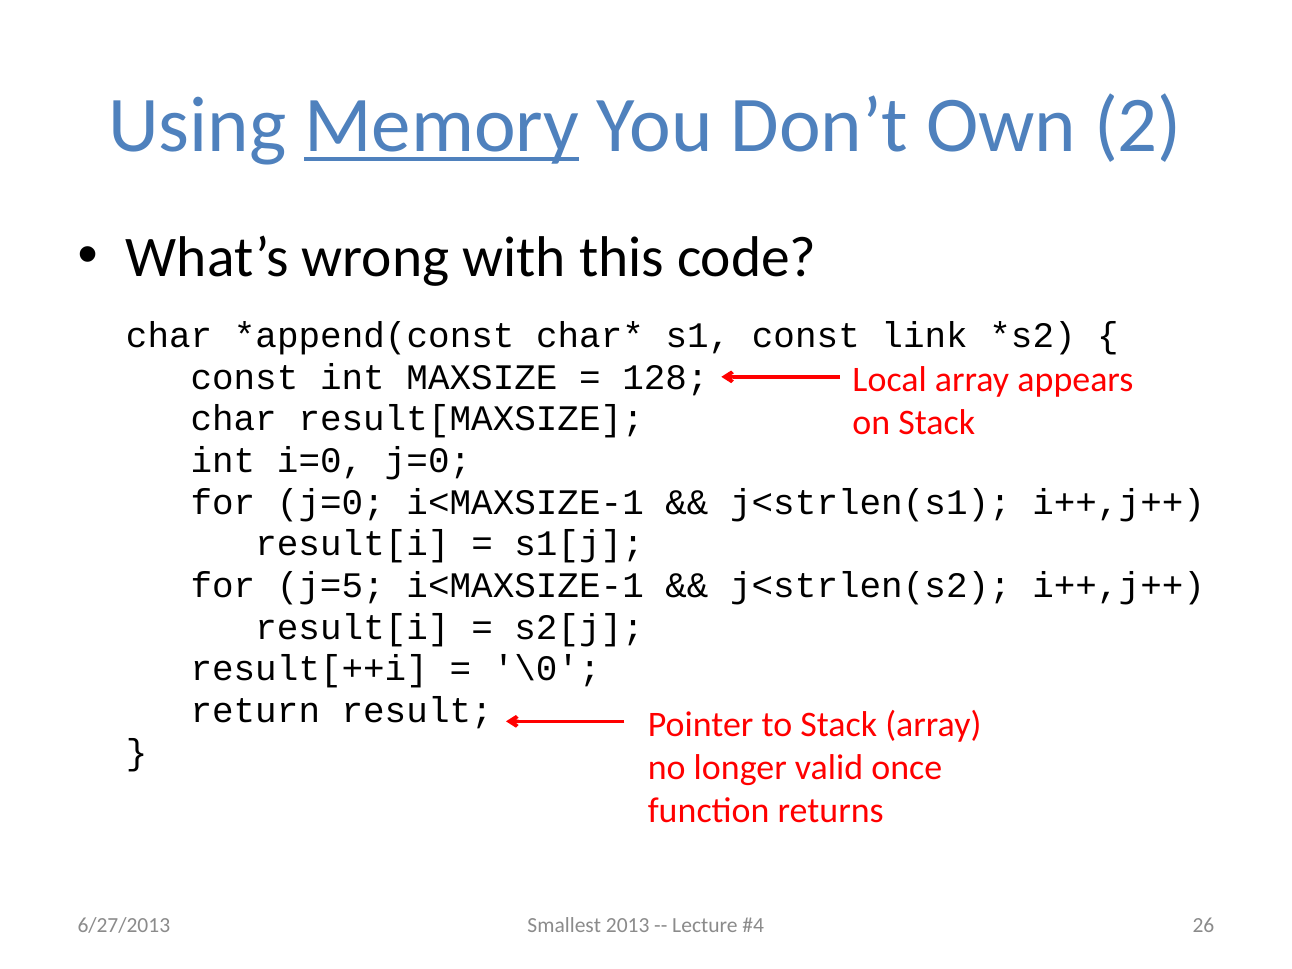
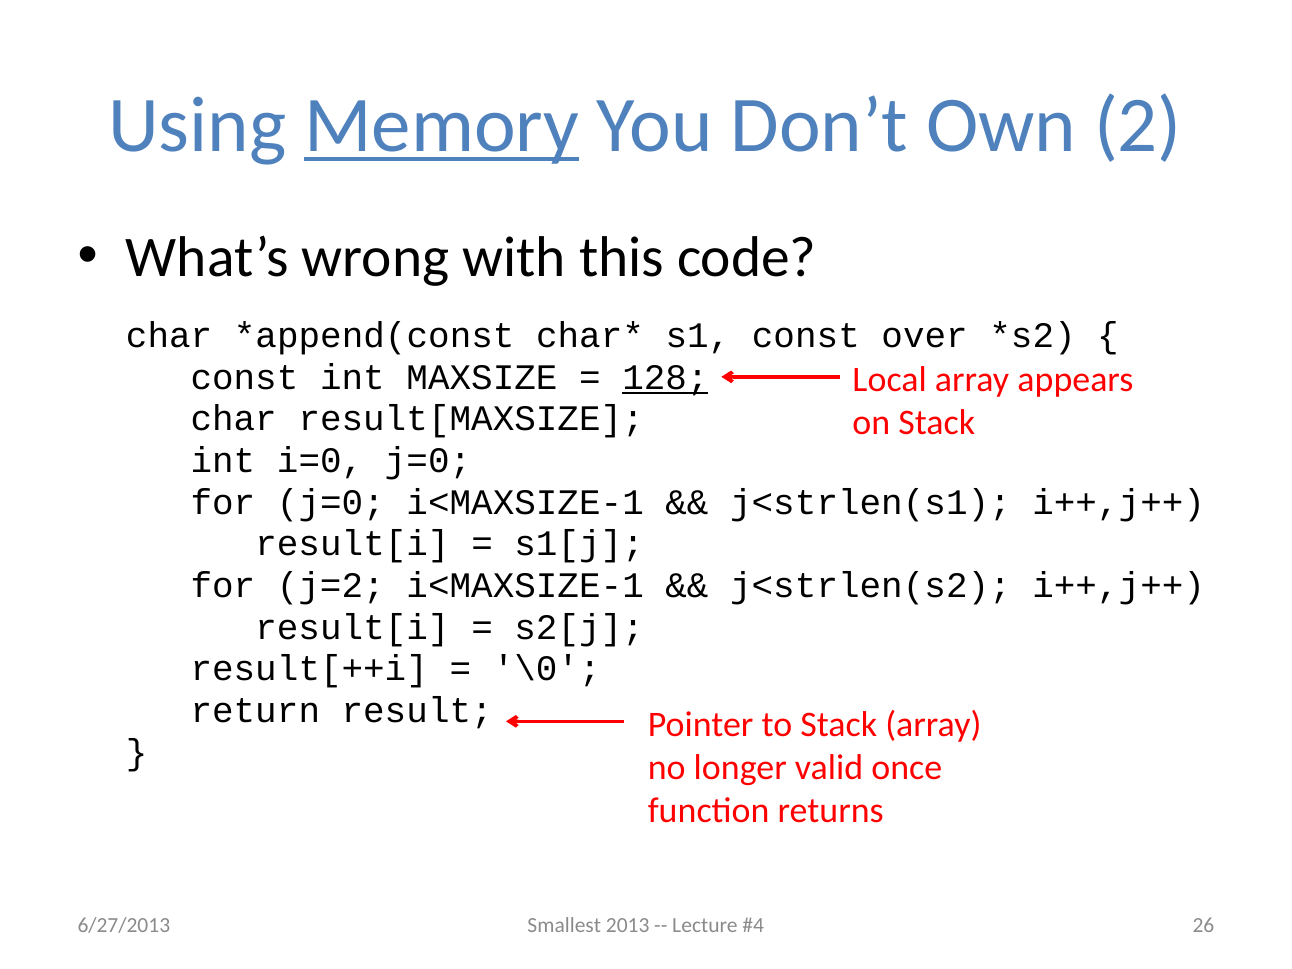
link: link -> over (925, 336)
128 underline: none -> present (665, 377)
j=5: j=5 -> j=2 (331, 586)
